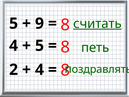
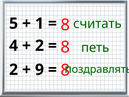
считать underline: present -> none (97, 24)
9: 9 -> 1 (39, 23)
5: 5 -> 2 (39, 46)
4: 4 -> 9 (39, 70)
